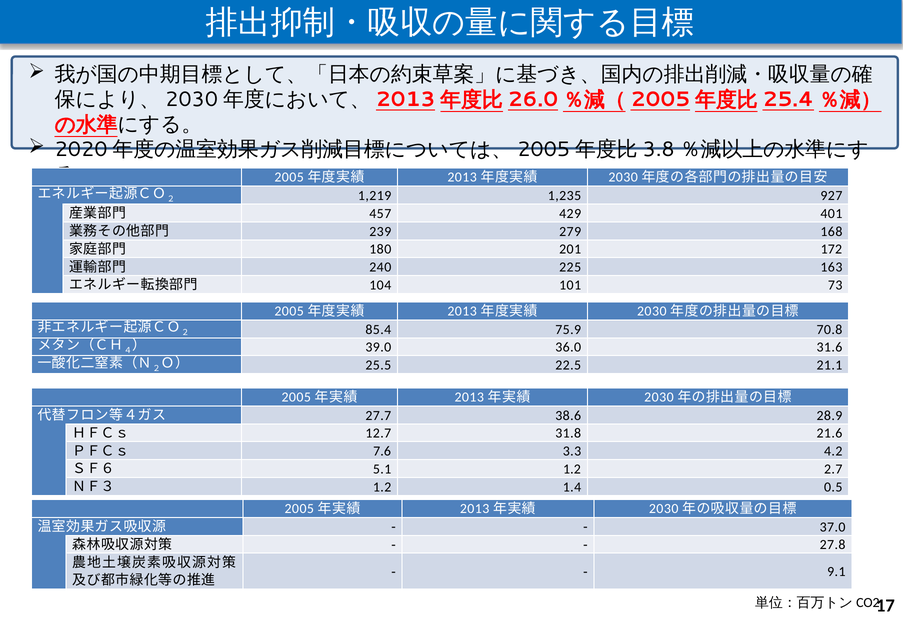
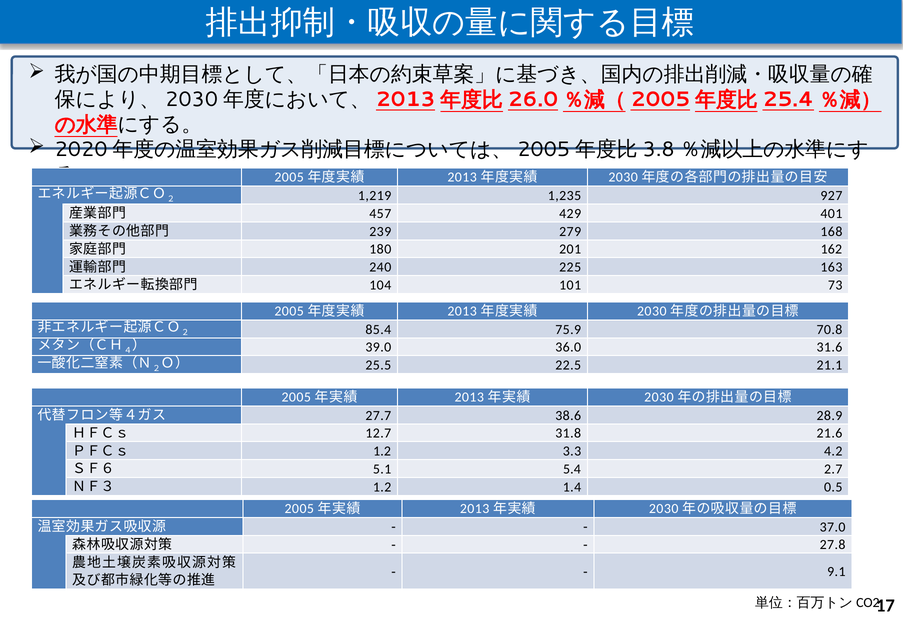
172: 172 -> 162 (831, 249)
ＰＦＣｓ 7.6: 7.6 -> 1.2 (382, 451)
5.1 1.2: 1.2 -> 5.4 (572, 469)
